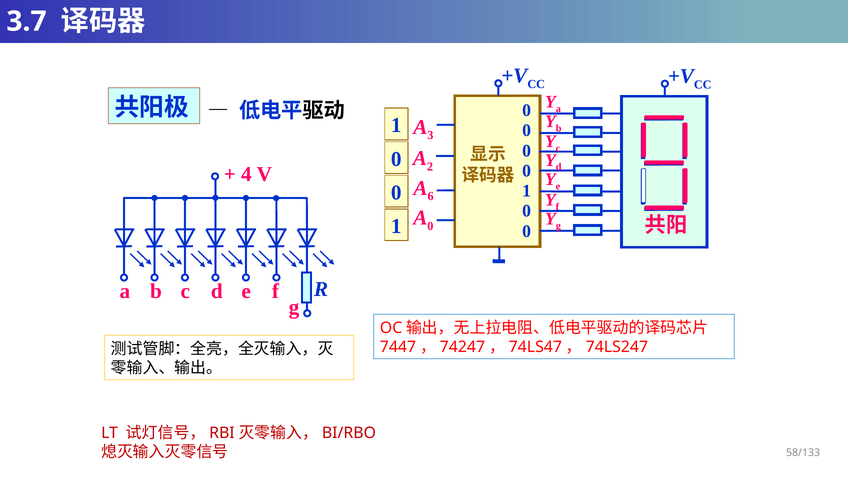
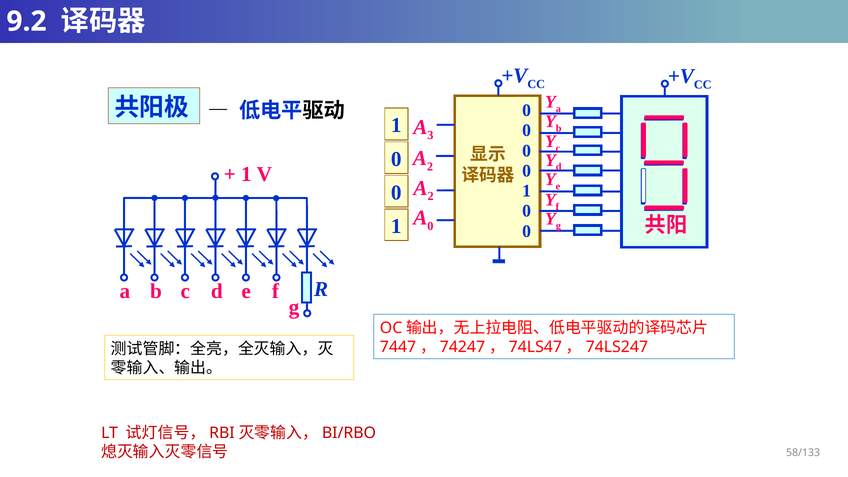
3.7: 3.7 -> 9.2 (26, 21)
4: 4 -> 1 (246, 174)
6: 6 -> 2 (431, 196)
